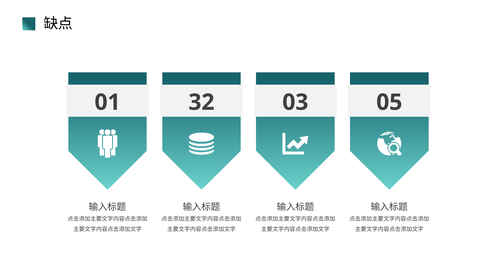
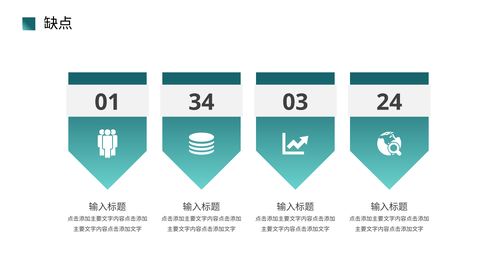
32: 32 -> 34 (201, 103)
05: 05 -> 24 (389, 103)
